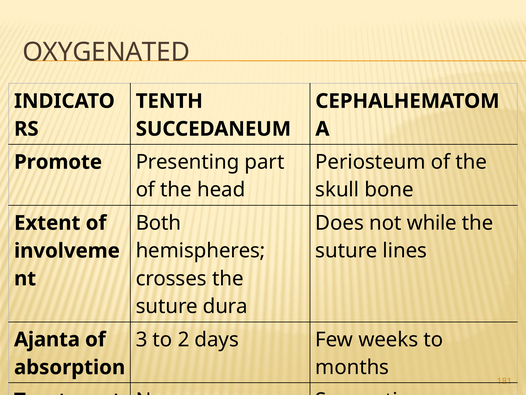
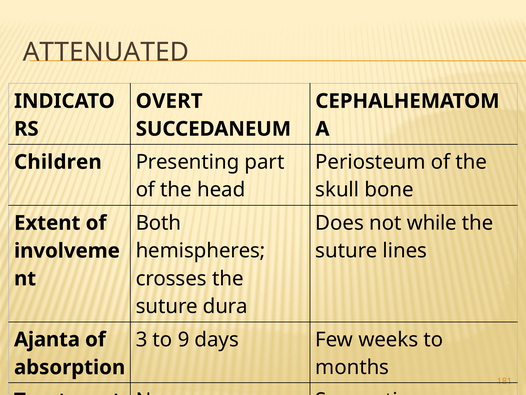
OXYGENATED: OXYGENATED -> ATTENUATED (106, 52)
TENTH: TENTH -> OVERT (169, 101)
Promote: Promote -> Children (58, 162)
2: 2 -> 9 (184, 339)
